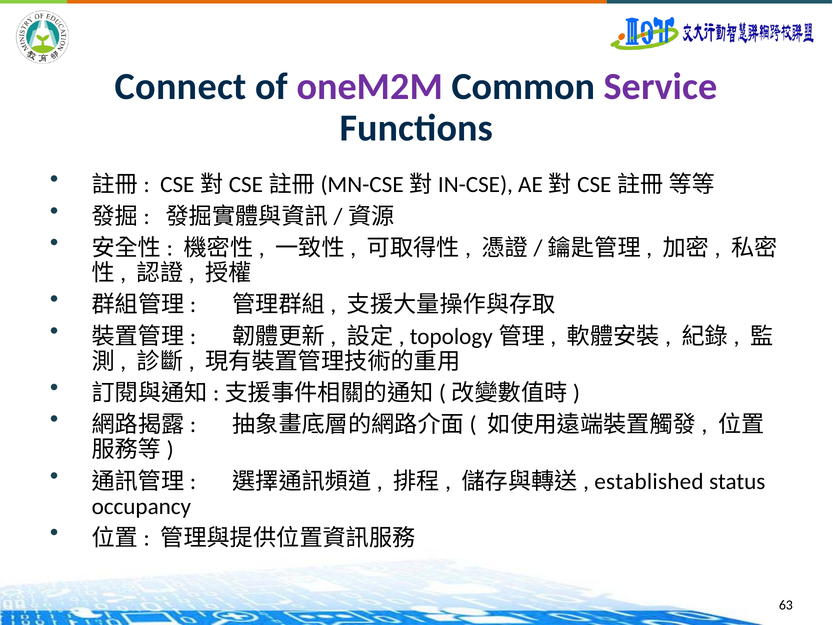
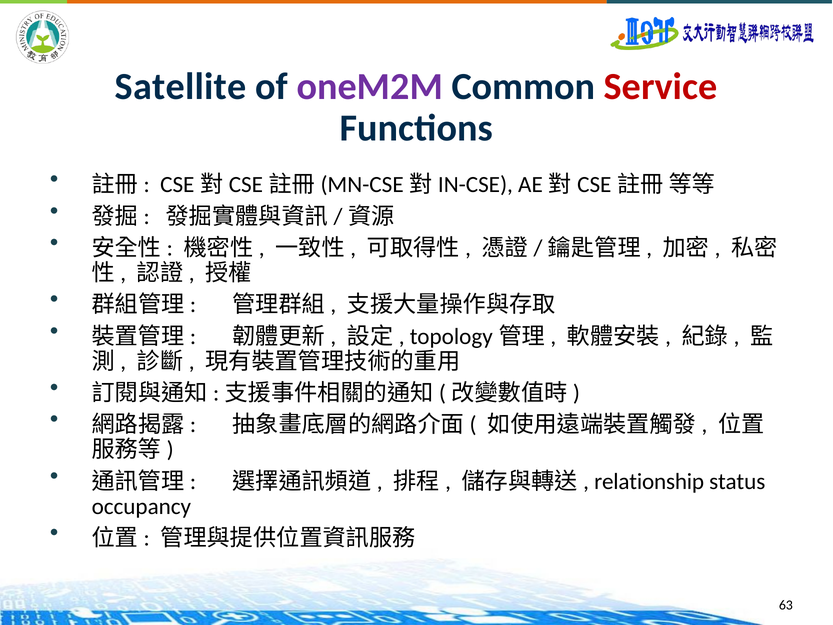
Connect: Connect -> Satellite (181, 87)
Service colour: purple -> red (661, 87)
established: established -> relationship (649, 481)
